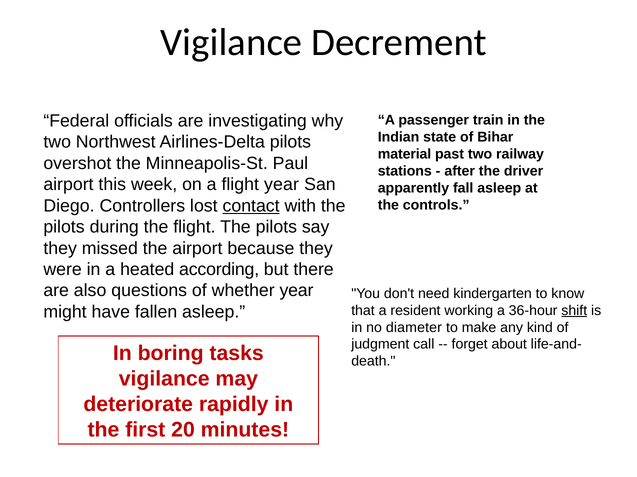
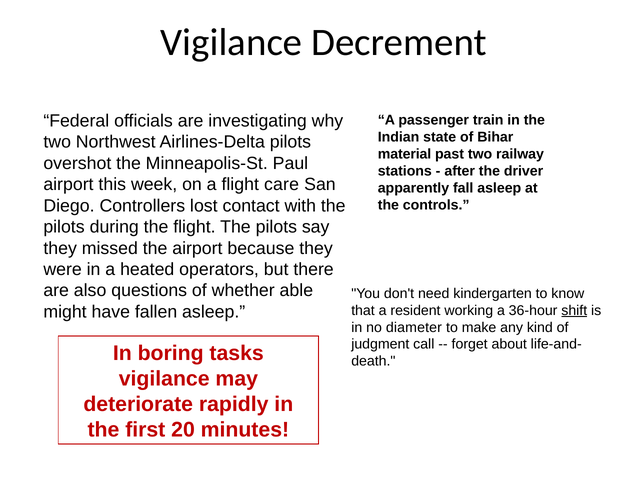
flight year: year -> care (281, 185)
contact underline: present -> none (251, 206)
according: according -> operators (219, 270)
whether year: year -> able (296, 291)
